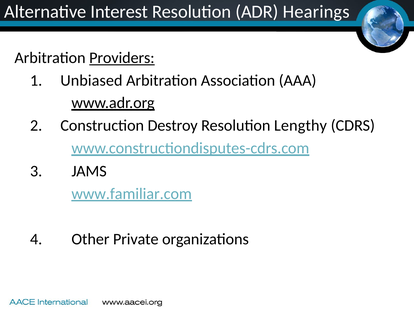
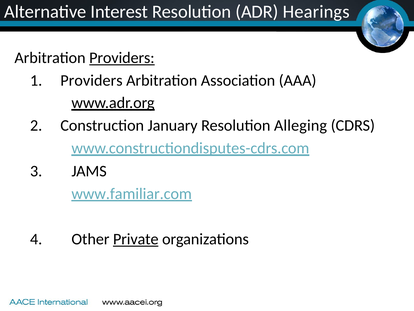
1 Unbiased: Unbiased -> Providers (91, 80)
Destroy: Destroy -> January (173, 125)
Lengthy: Lengthy -> Alleging (301, 125)
Private underline: none -> present (136, 239)
